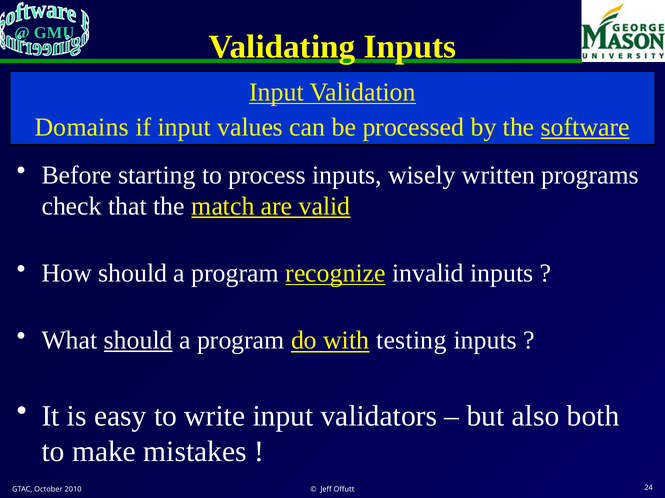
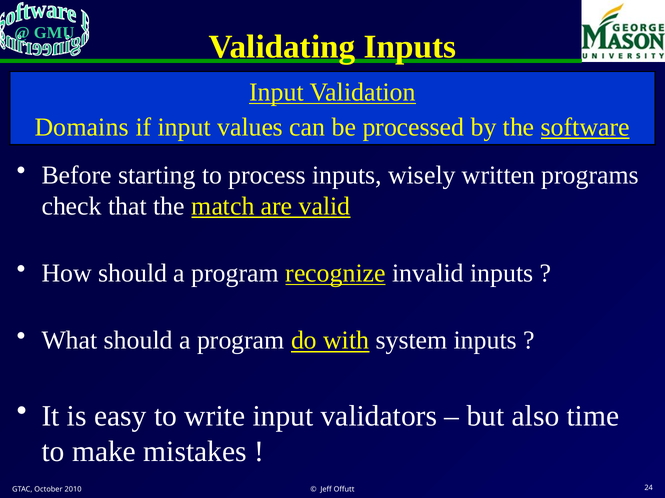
should underline: present -> none (138, 341)
testing: testing -> system (412, 341)
both: both -> time (593, 417)
